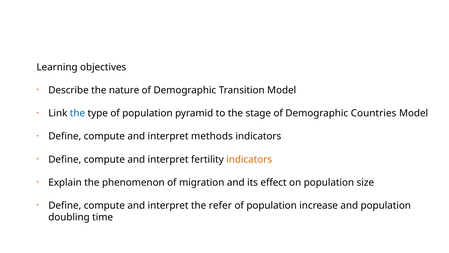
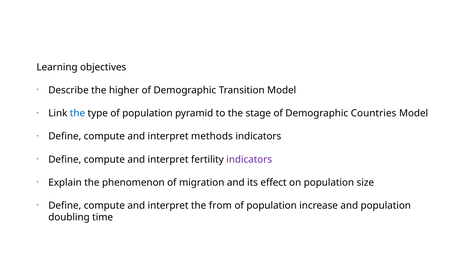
nature: nature -> higher (124, 90)
indicators colour: orange -> purple (249, 160)
refer: refer -> from (220, 206)
